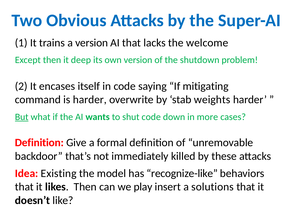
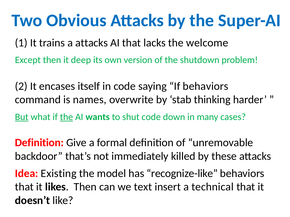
a version: version -> attacks (92, 43)
If mitigating: mitigating -> behaviors (206, 86)
is harder: harder -> names (90, 100)
weights: weights -> thinking (212, 100)
the underline: none -> present (66, 117)
more: more -> many (208, 117)
play: play -> text (143, 187)
solutions: solutions -> technical (213, 187)
